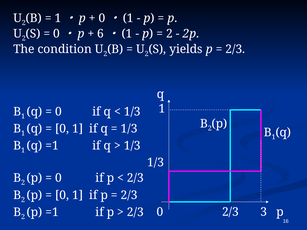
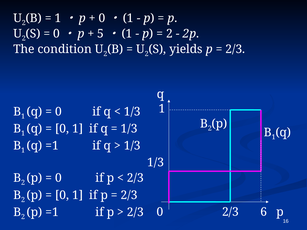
6: 6 -> 5 (101, 34)
3: 3 -> 6 (264, 212)
